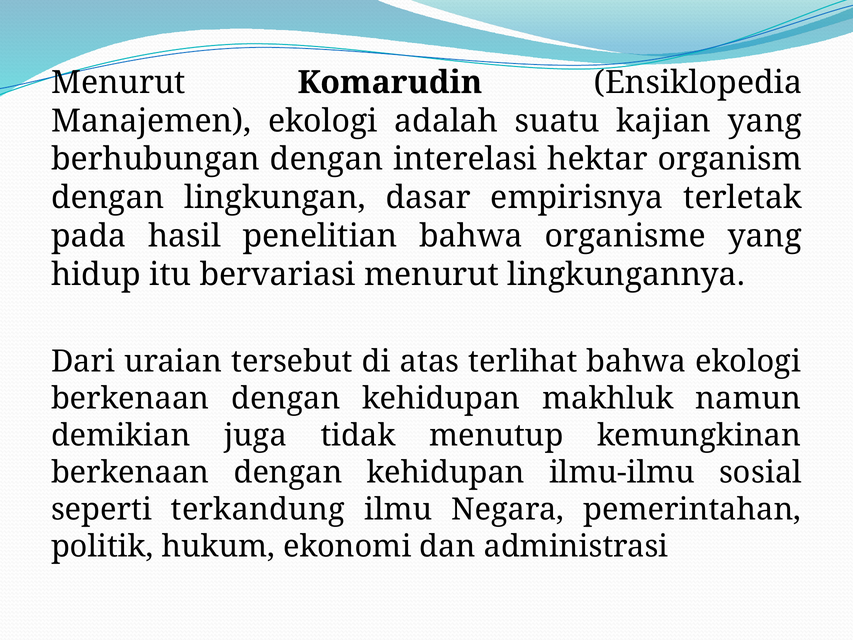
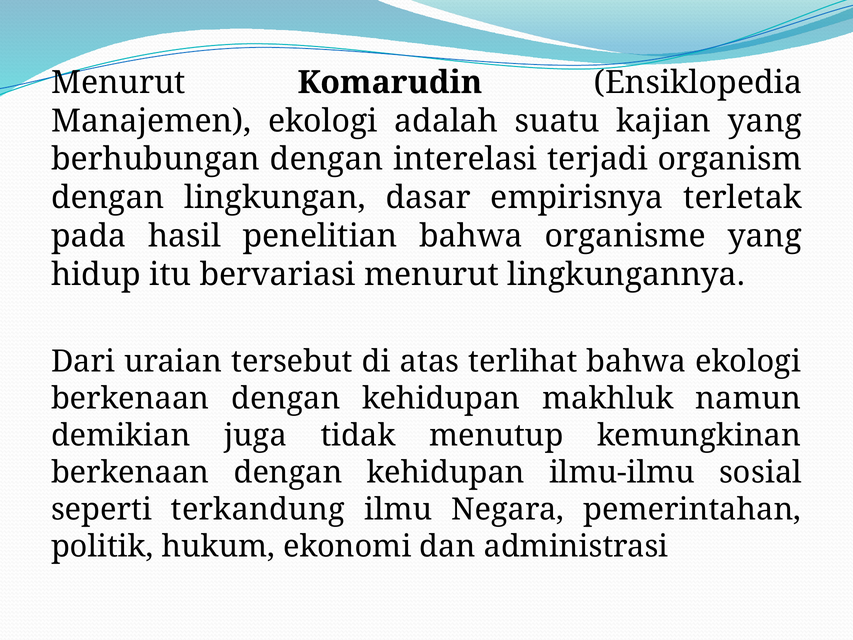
hektar: hektar -> terjadi (598, 159)
